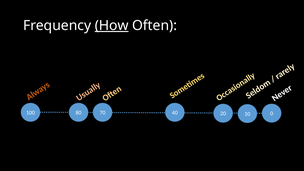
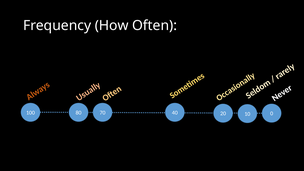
How underline: present -> none (112, 26)
